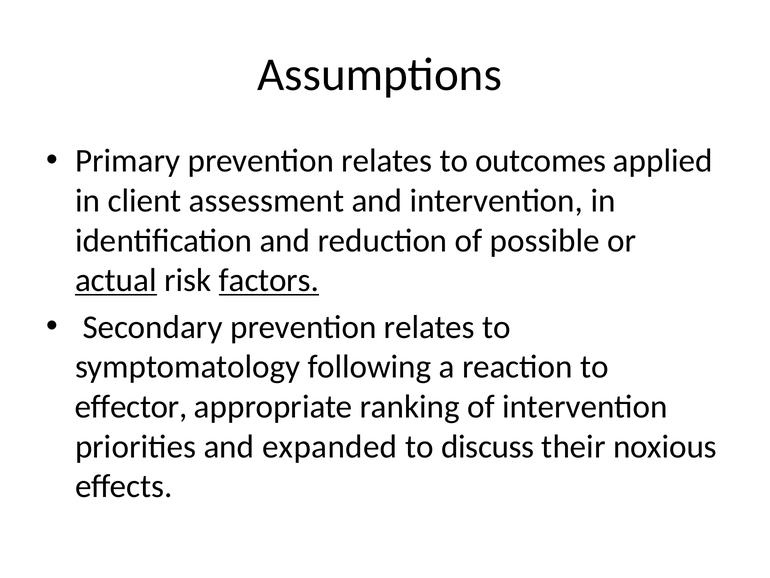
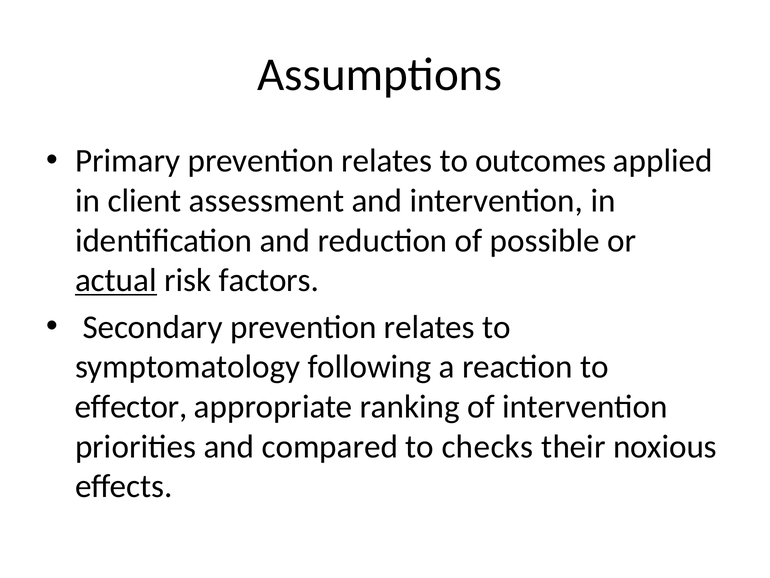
factors underline: present -> none (269, 280)
expanded: expanded -> compared (330, 446)
discuss: discuss -> checks (487, 446)
